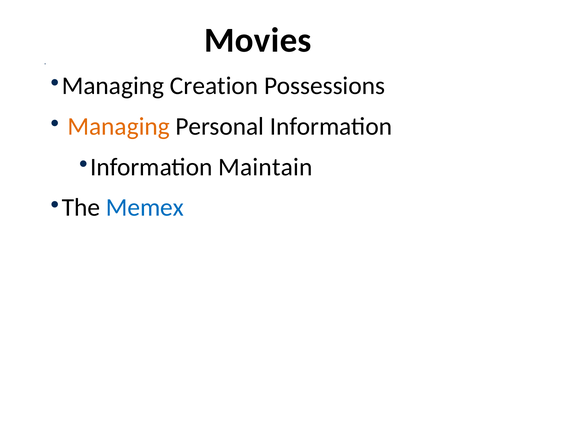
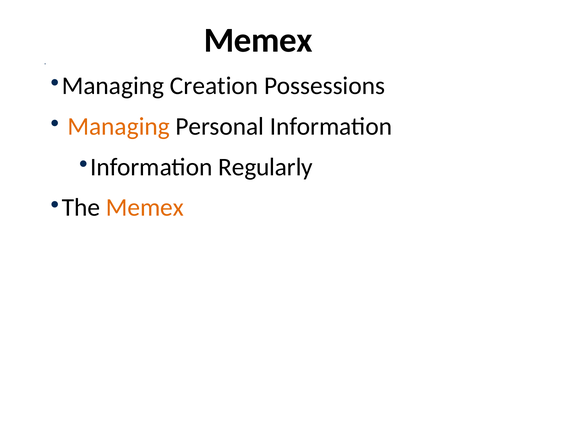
Movies: Movies -> Memex (258, 40)
Maintain: Maintain -> Regularly (266, 167)
Memex colour: blue -> orange (145, 208)
